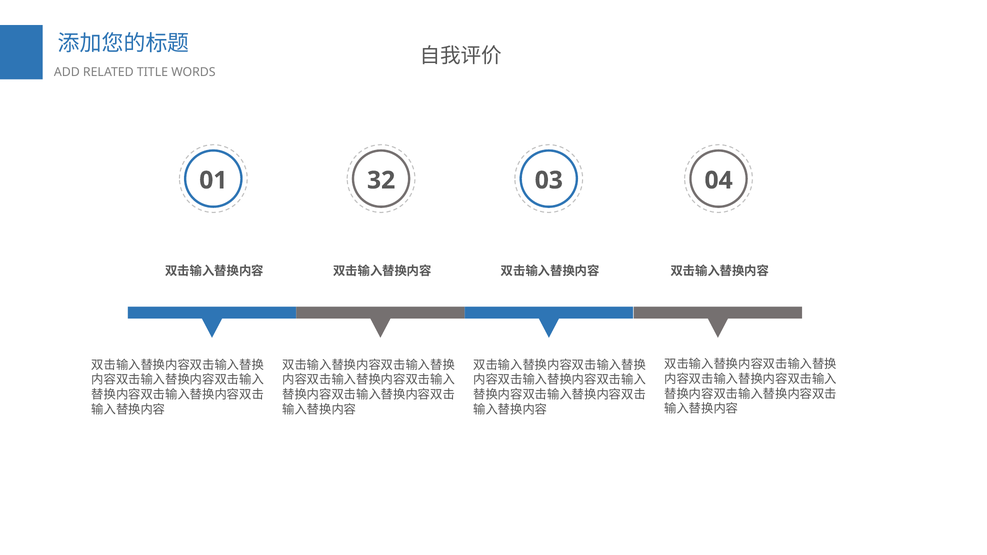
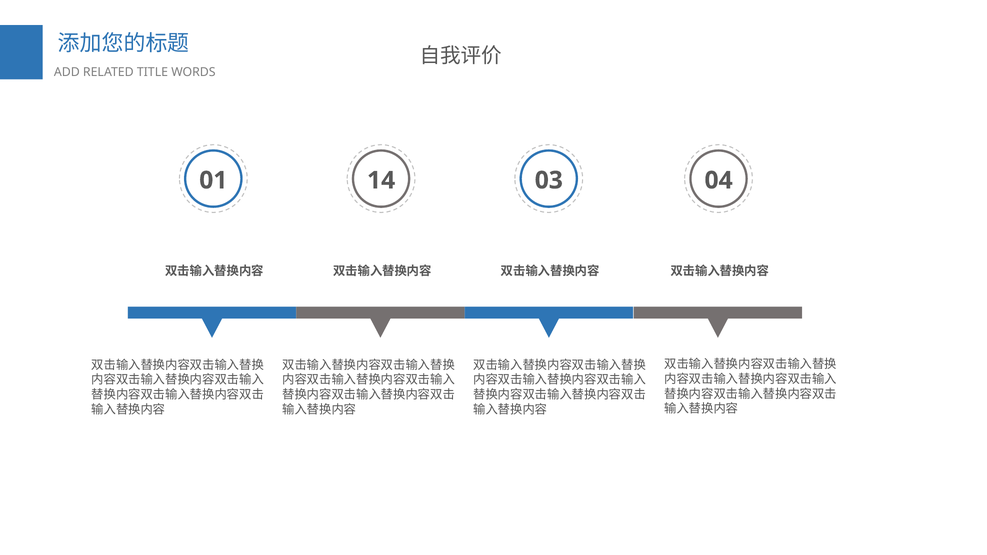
32: 32 -> 14 (381, 180)
